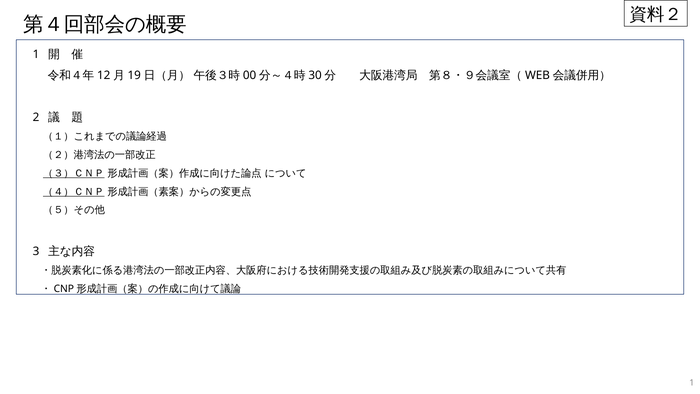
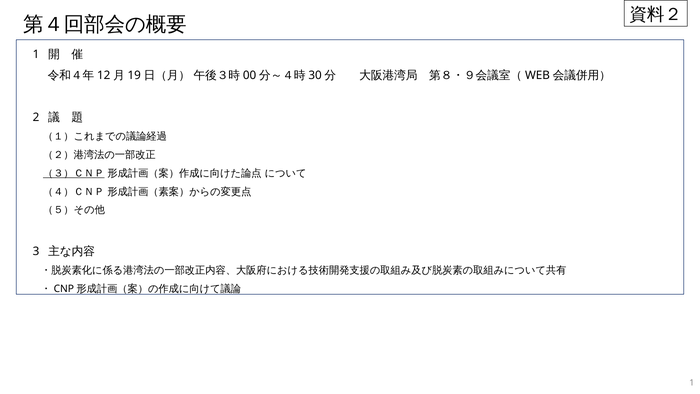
（４）ＣＮＰ underline: present -> none (74, 192)
